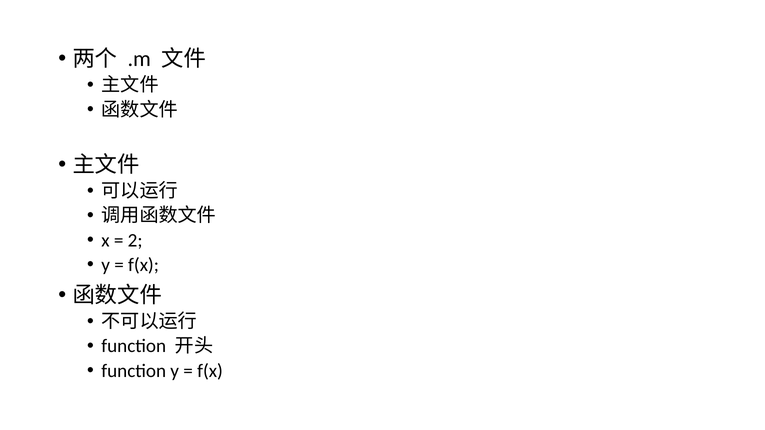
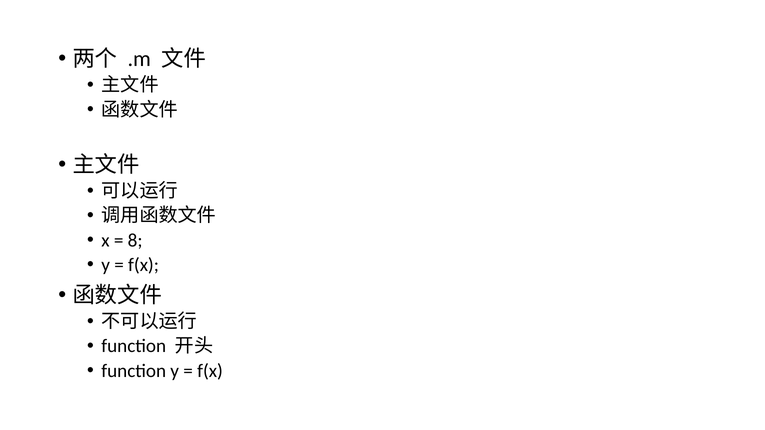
2: 2 -> 8 (135, 240)
